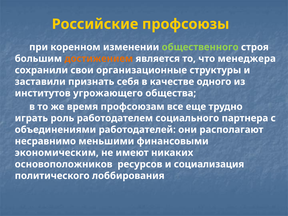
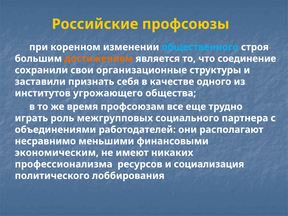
общественного colour: light green -> light blue (200, 47)
менеджера: менеджера -> соединение (247, 59)
работодателем: работодателем -> межгрупповых (115, 118)
основоположников: основоположников -> профессионализма (64, 164)
